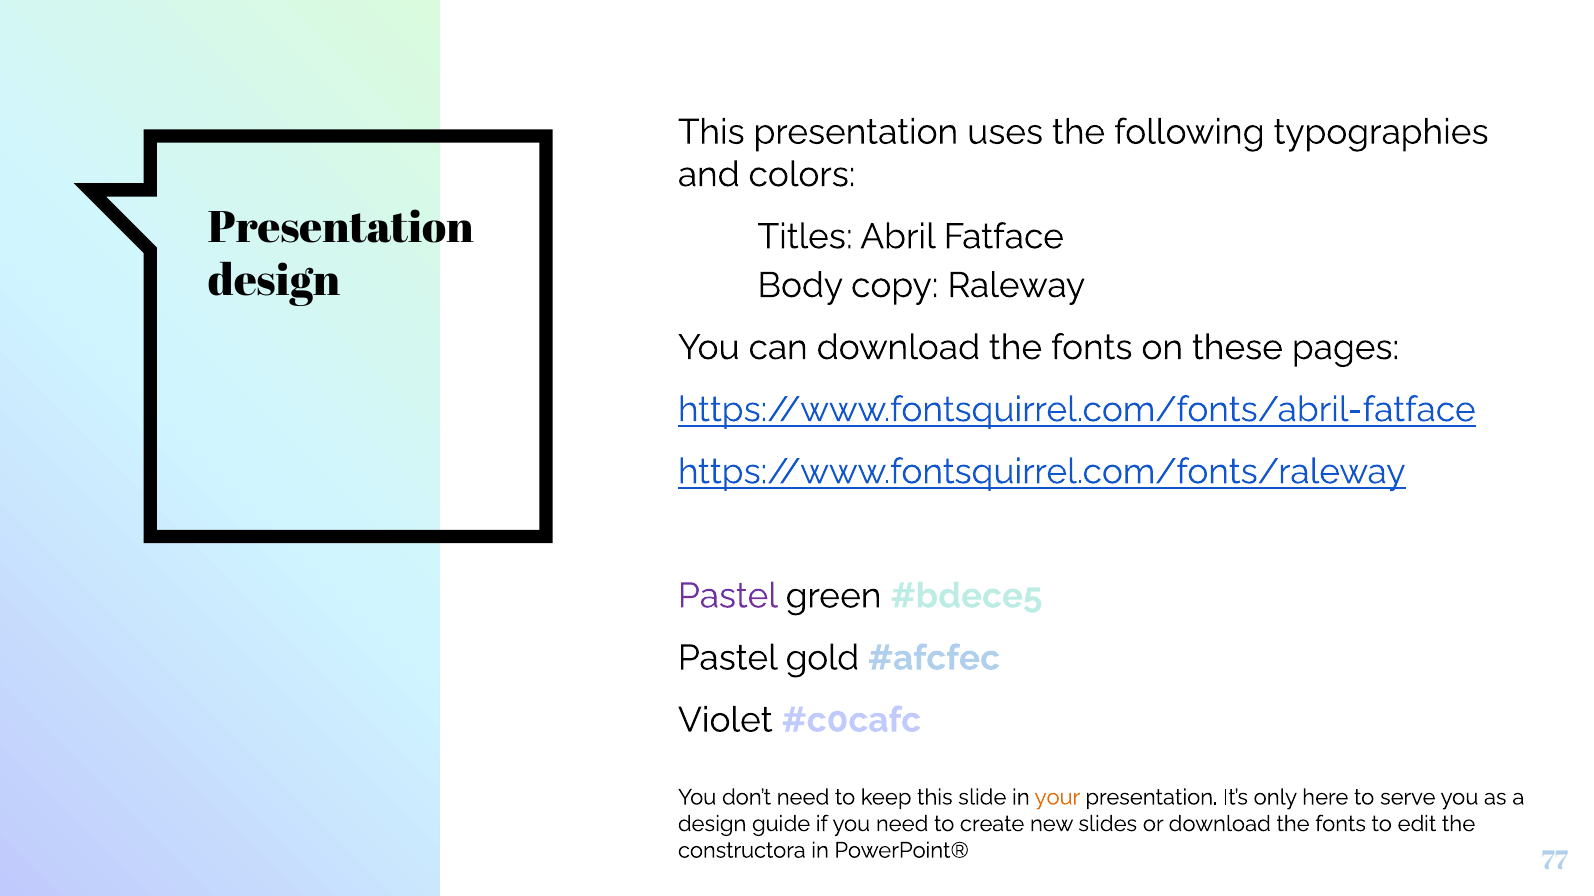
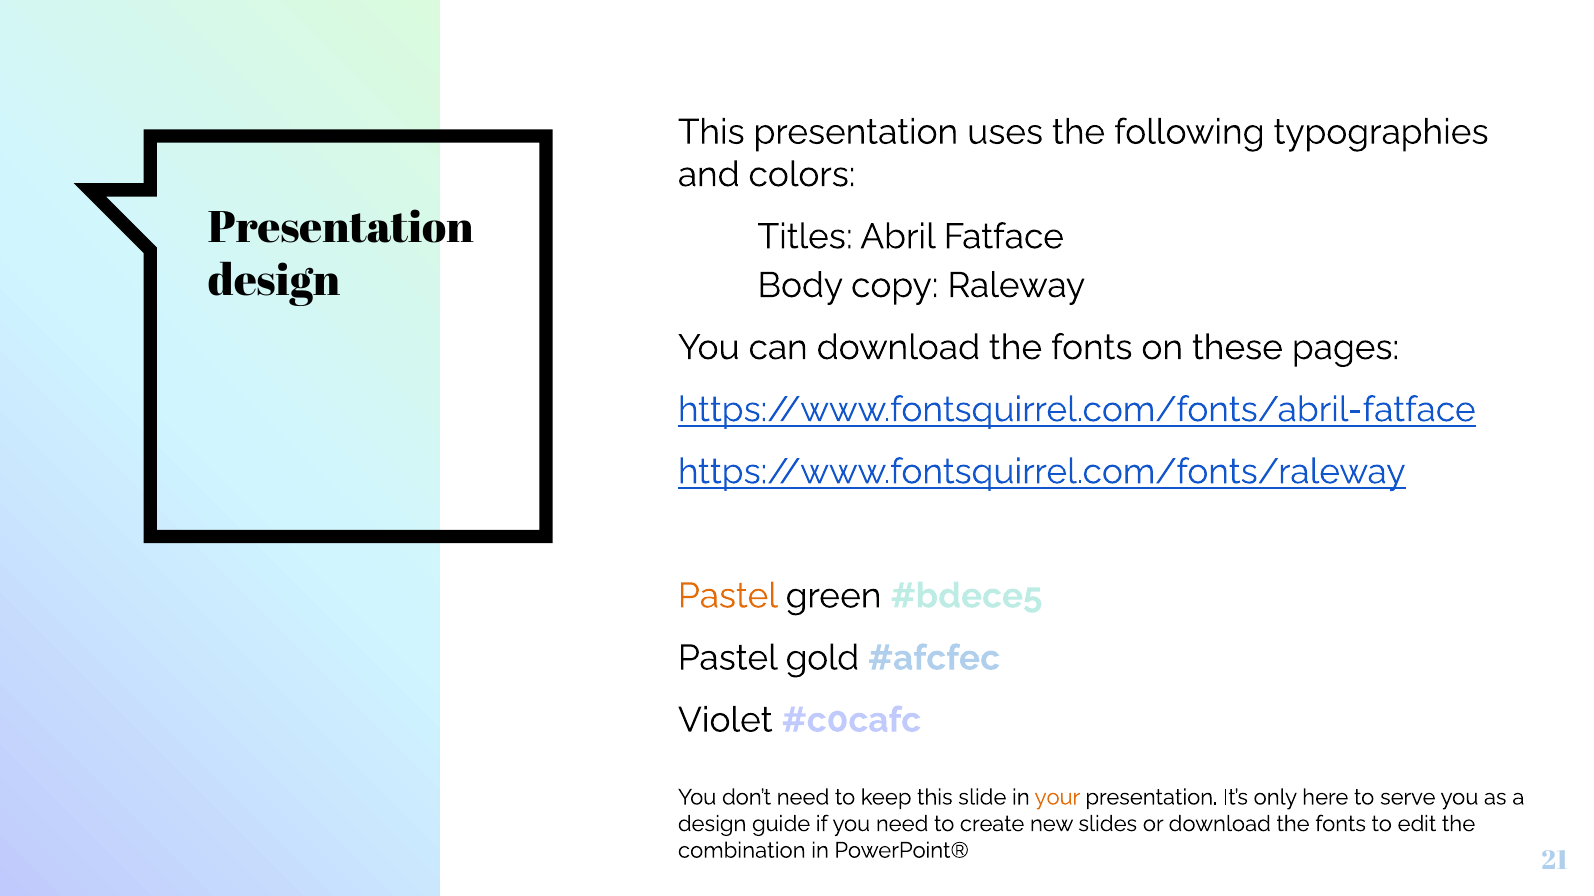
Pastel colour: purple -> orange (728, 596)
constructora: constructora -> combination (742, 851)
77: 77 -> 21 (1555, 862)
